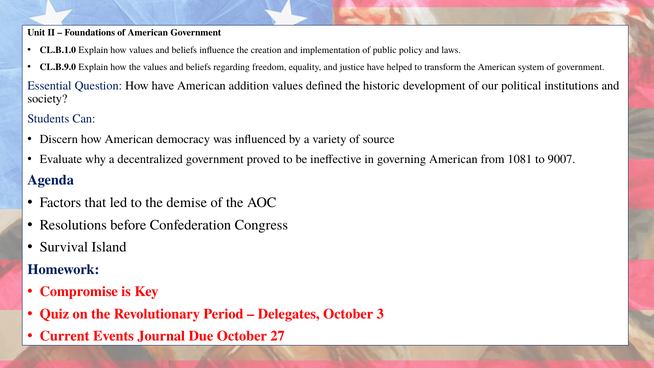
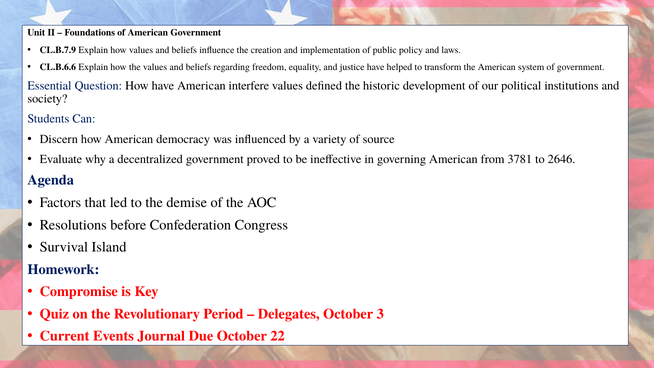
CL.B.1.0: CL.B.1.0 -> CL.B.7.9 (58, 50)
CL.B.9.0: CL.B.9.0 -> CL.B.6.6 (58, 67)
addition: addition -> interfere (249, 86)
1081: 1081 -> 3781 (520, 159)
9007: 9007 -> 2646 (562, 159)
27: 27 -> 22 (278, 336)
